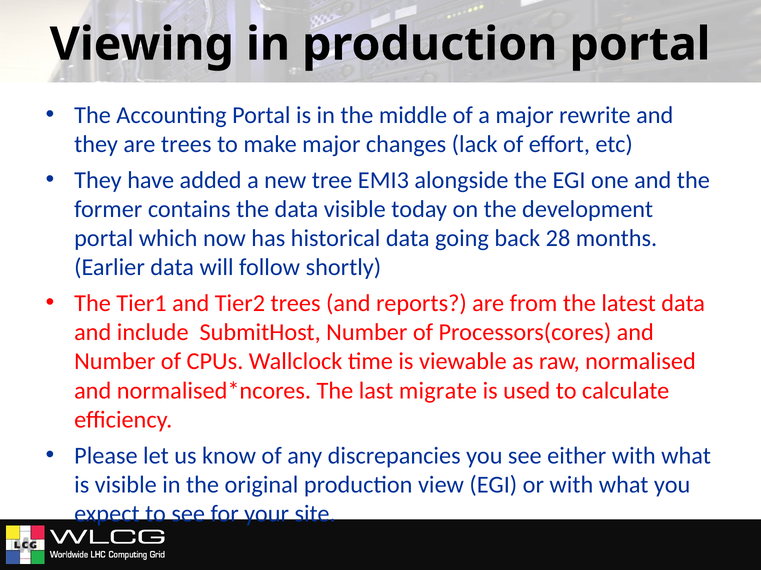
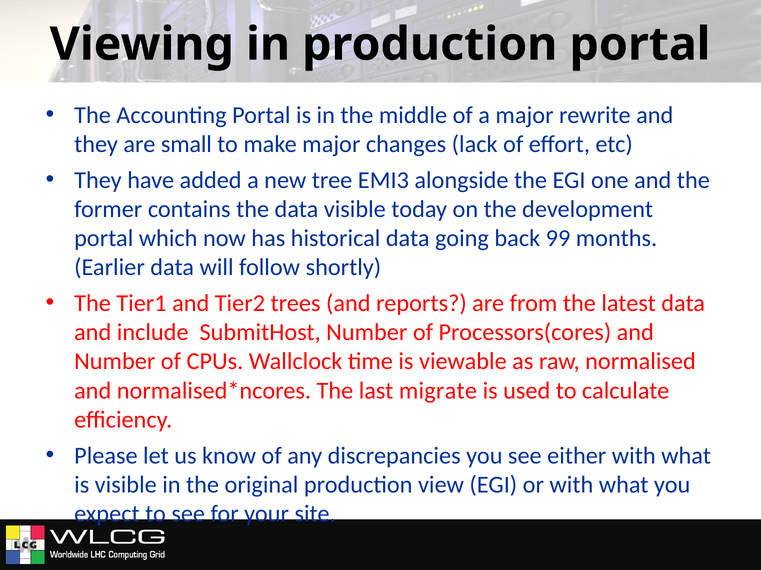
are trees: trees -> small (186, 144)
28: 28 -> 99 (558, 239)
